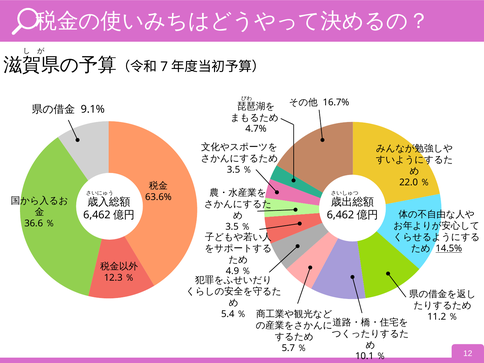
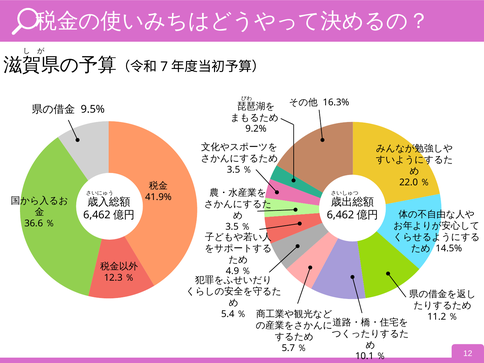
16.7%: 16.7% -> 16.3% (336, 102)
9.1%: 9.1% -> 9.5% (93, 109)
4.7%: 4.7% -> 9.2% (256, 129)
63.6%: 63.6% -> 41.9% (158, 197)
14.5% underline: present -> none (449, 248)
